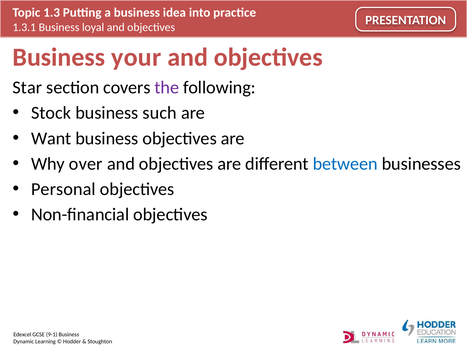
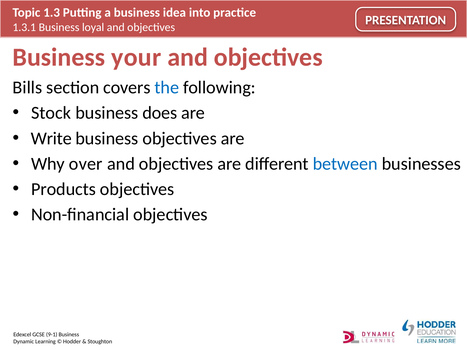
Star: Star -> Bills (27, 88)
the colour: purple -> blue (167, 88)
such: such -> does (160, 113)
Want: Want -> Write (51, 138)
Personal: Personal -> Products (64, 189)
